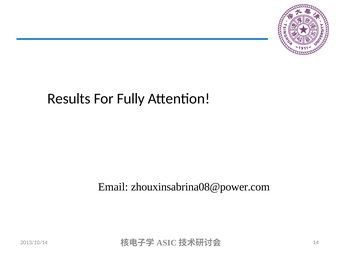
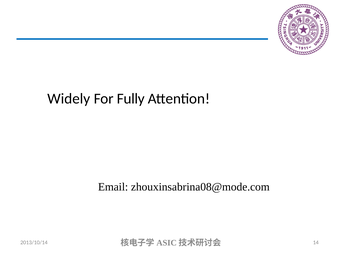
Results: Results -> Widely (69, 99)
zhouxinsabrina08@power.com: zhouxinsabrina08@power.com -> zhouxinsabrina08@mode.com (200, 187)
